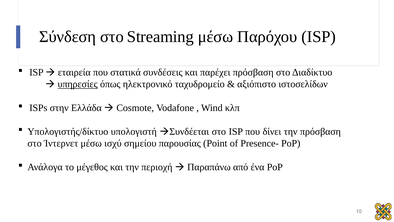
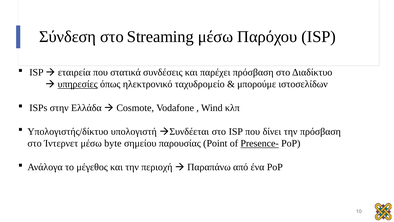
αξιόπιστο: αξιόπιστο -> μπορούμε (257, 84)
ισχύ: ισχύ -> byte (113, 143)
Presence- underline: none -> present (260, 143)
